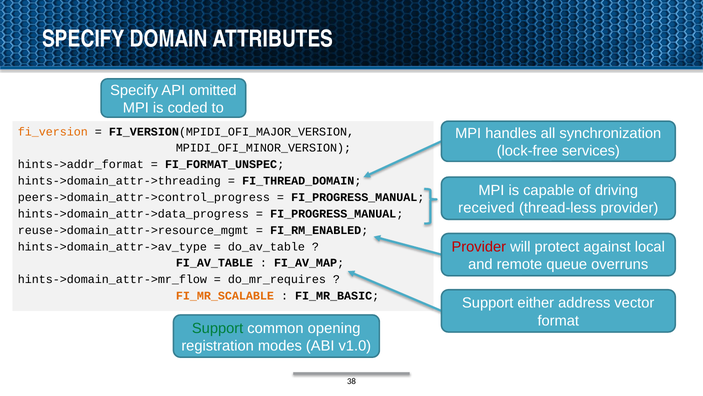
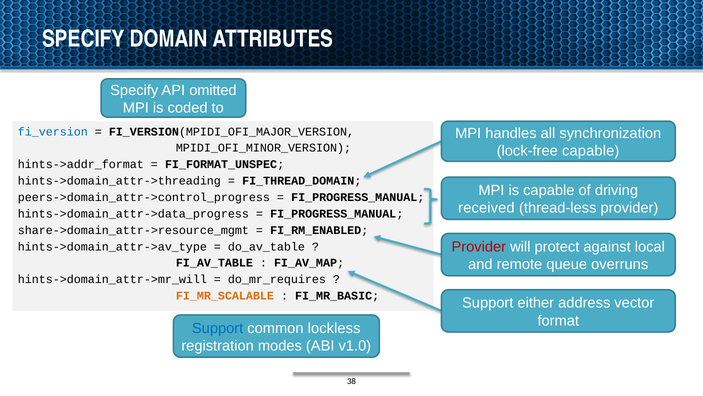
fi_version colour: orange -> blue (53, 131)
lock-free services: services -> capable (591, 151)
reuse->domain_attr->resource_mgmt: reuse->domain_attr->resource_mgmt -> share->domain_attr->resource_mgmt (133, 230)
hints->domain_attr->mr_flow: hints->domain_attr->mr_flow -> hints->domain_attr->mr_will (112, 279)
Support colour: green -> blue (218, 328)
opening: opening -> lockless (334, 328)
